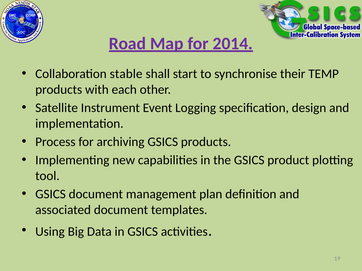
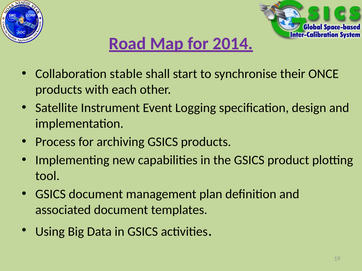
TEMP: TEMP -> ONCE (324, 74)
